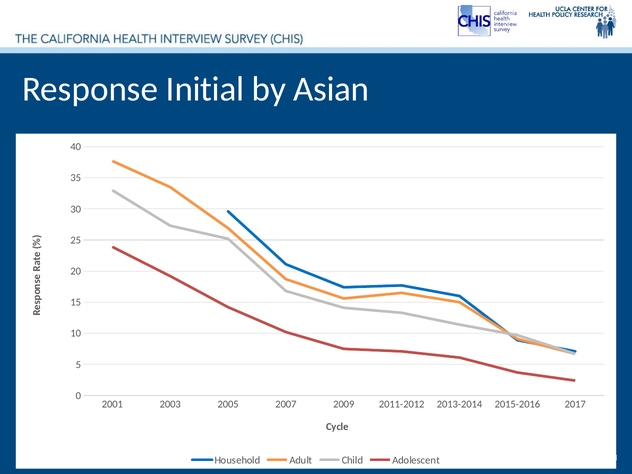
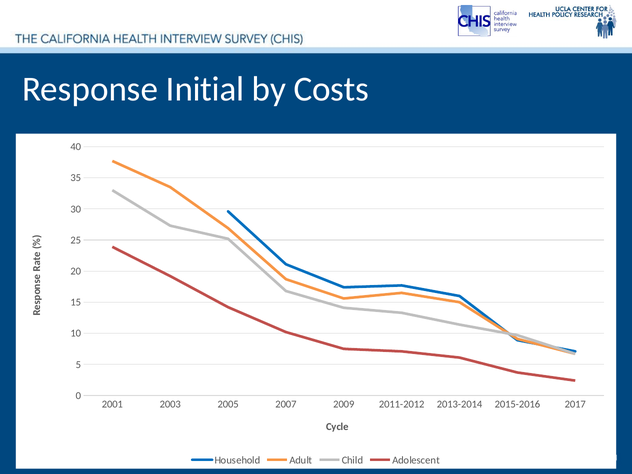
Asian: Asian -> Costs (331, 89)
